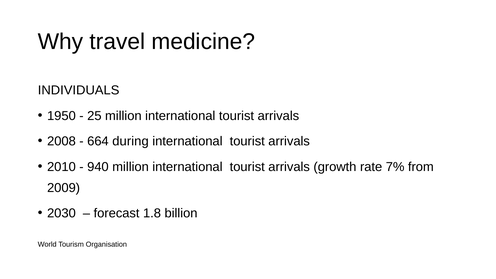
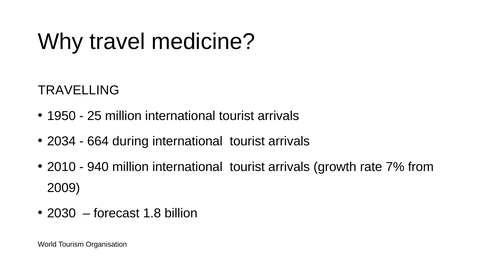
INDIVIDUALS: INDIVIDUALS -> TRAVELLING (79, 90)
2008: 2008 -> 2034 (61, 141)
